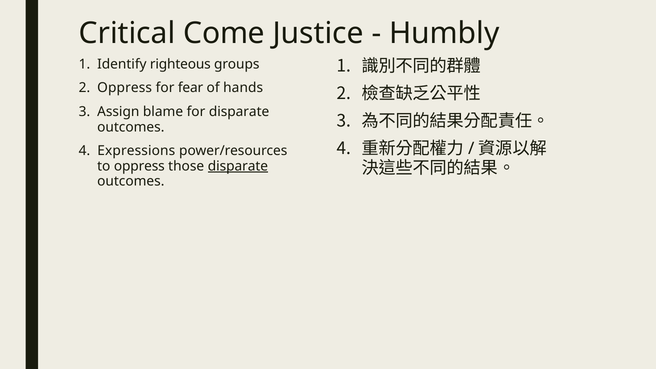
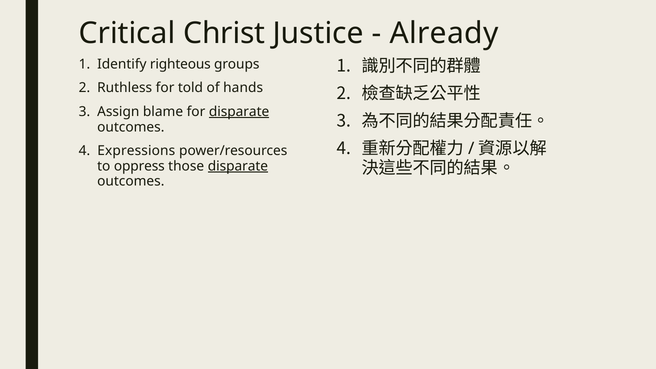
Come: Come -> Christ (224, 33)
Humbly: Humbly -> Already (444, 33)
Oppress: Oppress -> Ruthless (125, 88)
fear: fear -> told (190, 88)
disparate underline: none -> present (239, 112)
